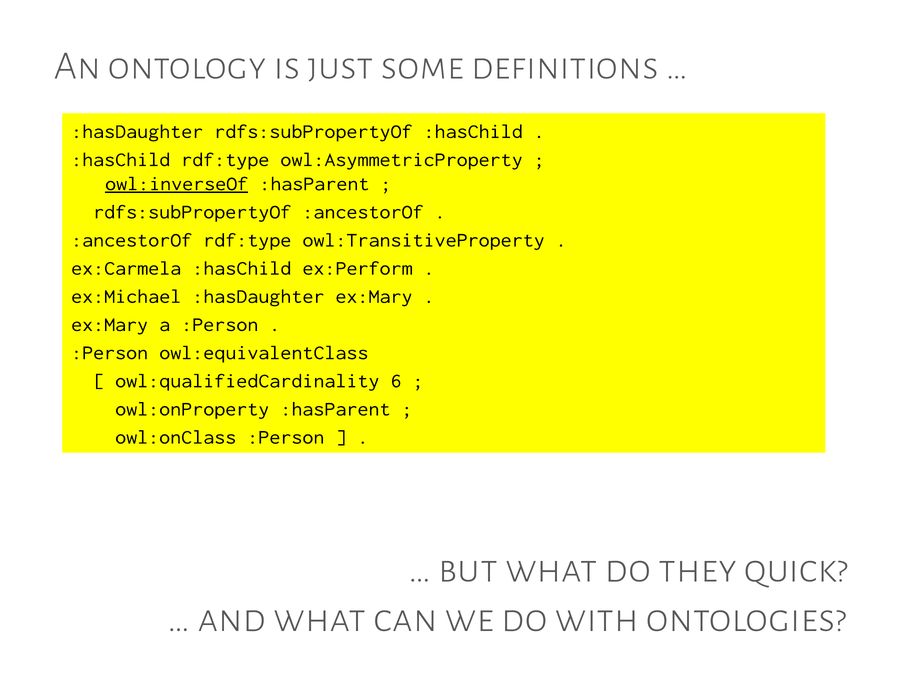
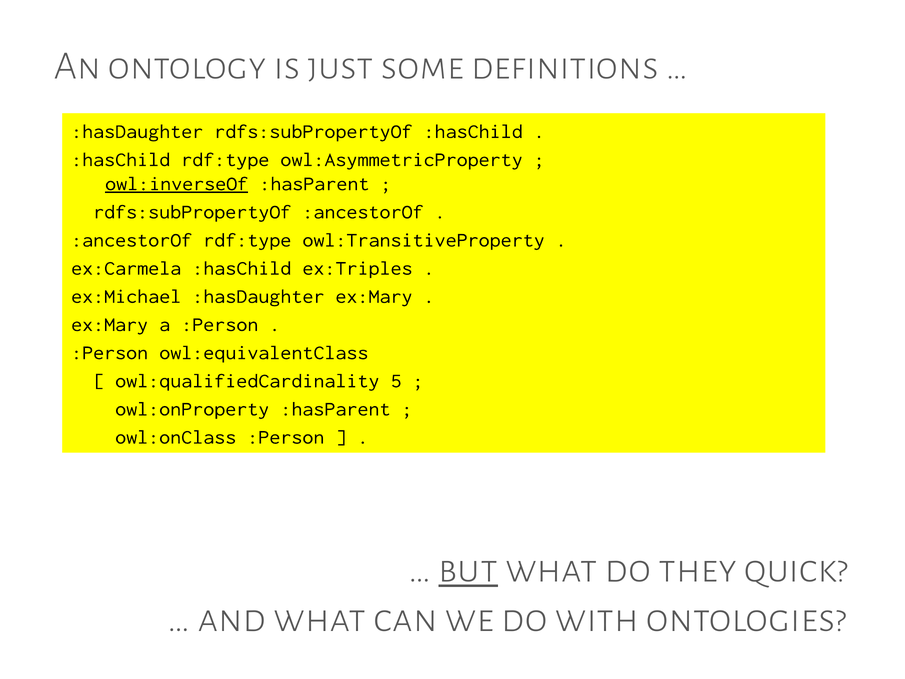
ex:Perform: ex:Perform -> ex:Triples (358, 268)
6: 6 -> 5 (396, 381)
but underline: none -> present (468, 568)
